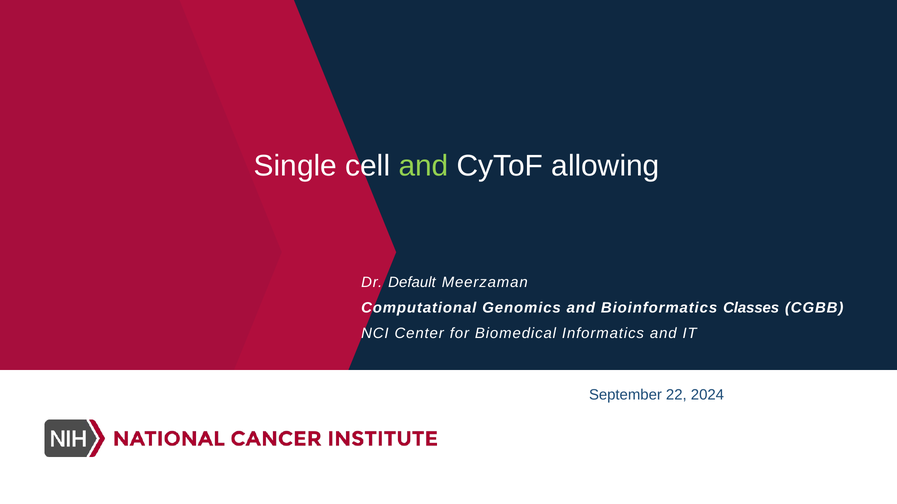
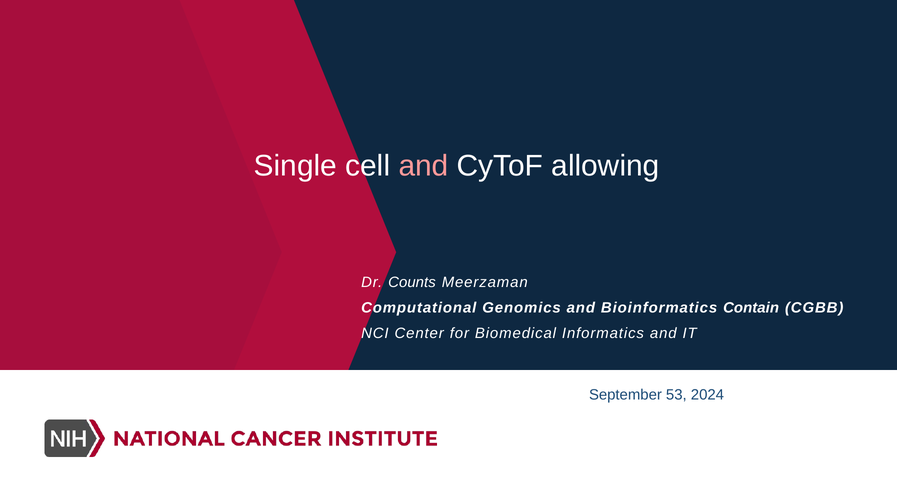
and colour: light green -> pink (423, 166)
Default: Default -> Counts (412, 283)
Classes: Classes -> Contain (751, 308)
22: 22 -> 53 (676, 395)
